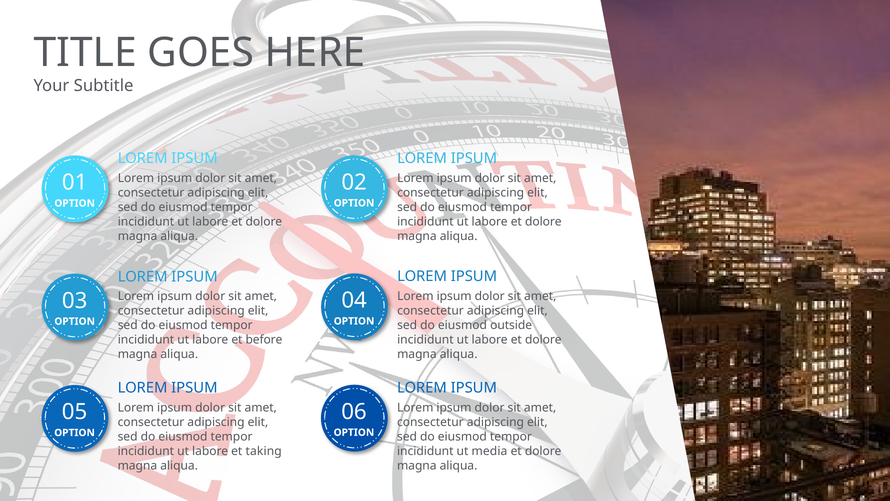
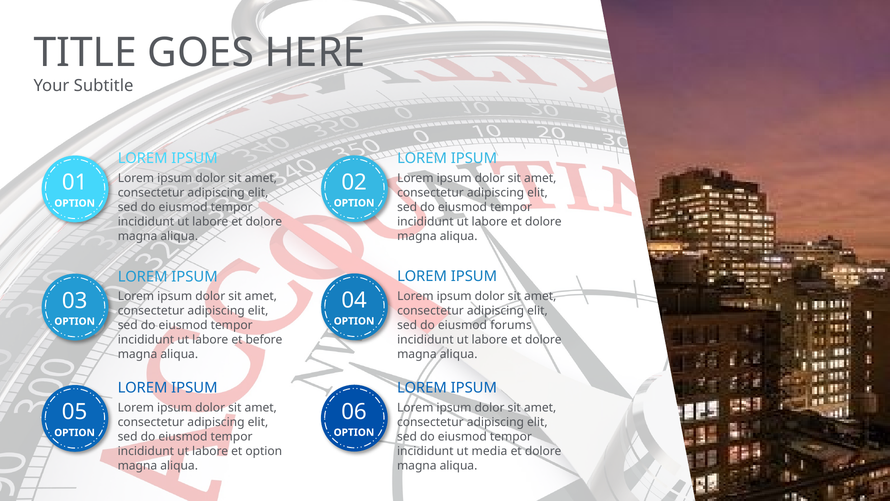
outside: outside -> forums (511, 325)
et taking: taking -> option (264, 451)
